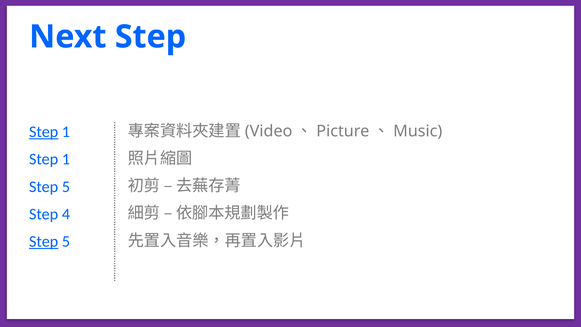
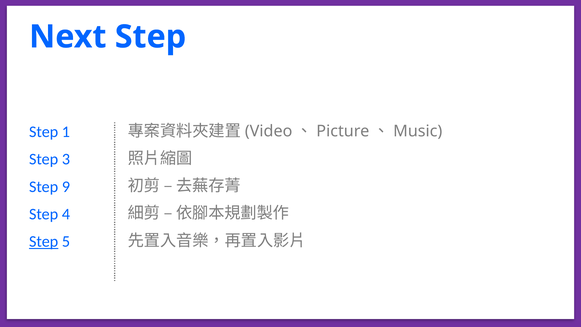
Step underline: present -> none (44, 132)
1: 1 -> 3 (66, 159)
5: 5 -> 9 (66, 187)
